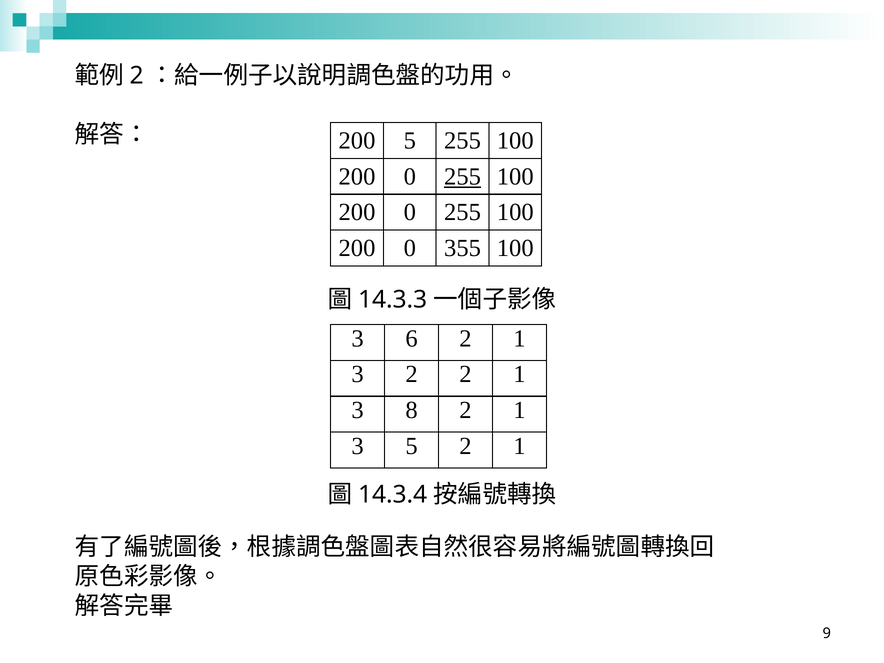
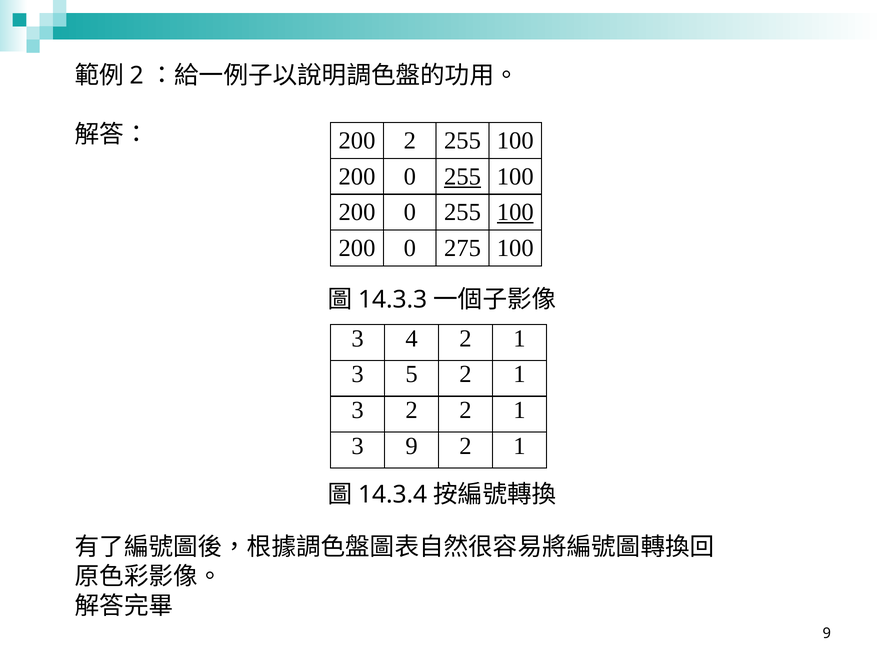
200 5: 5 -> 2 (410, 141)
100 underline: none -> present (515, 212)
355: 355 -> 275 (463, 248)
6: 6 -> 4 (412, 338)
3 2: 2 -> 5 (412, 374)
3 8: 8 -> 2 (412, 410)
3 5: 5 -> 9 (412, 446)
